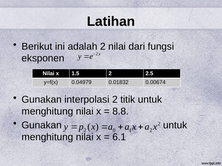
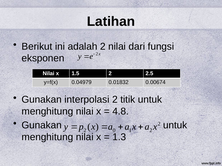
8.8: 8.8 -> 4.8 (121, 112)
6.1: 6.1 -> 1.3 (119, 137)
